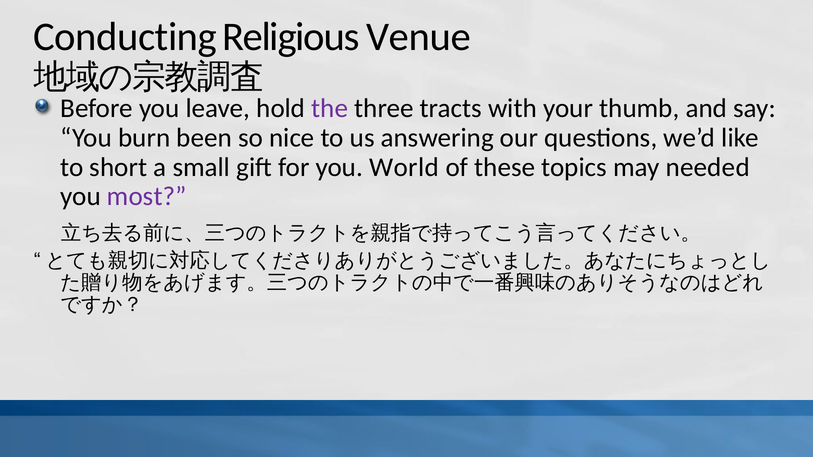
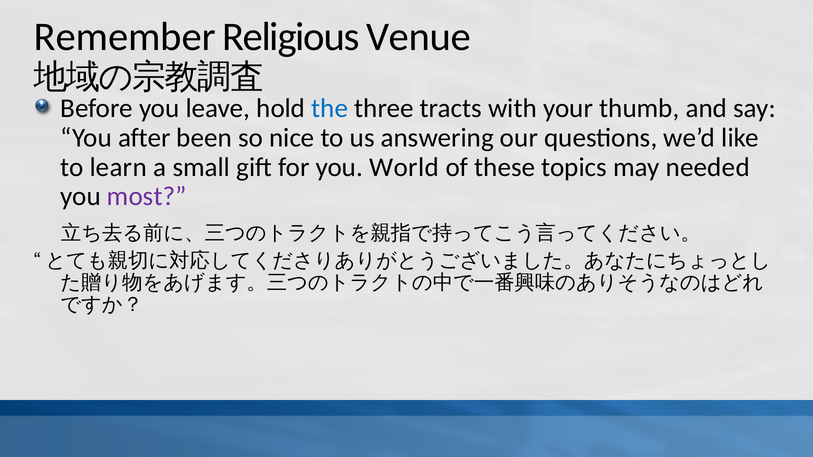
Conducting: Conducting -> Remember (125, 37)
the colour: purple -> blue (330, 109)
burn: burn -> after (144, 138)
short: short -> learn (118, 167)
